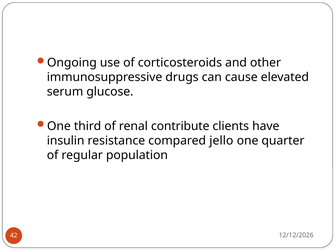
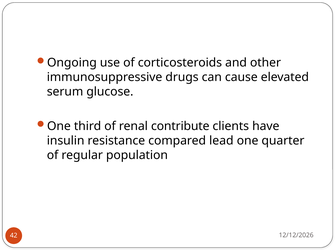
jello: jello -> lead (221, 141)
